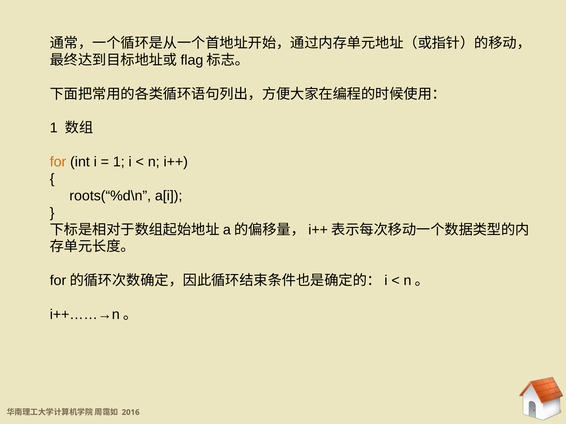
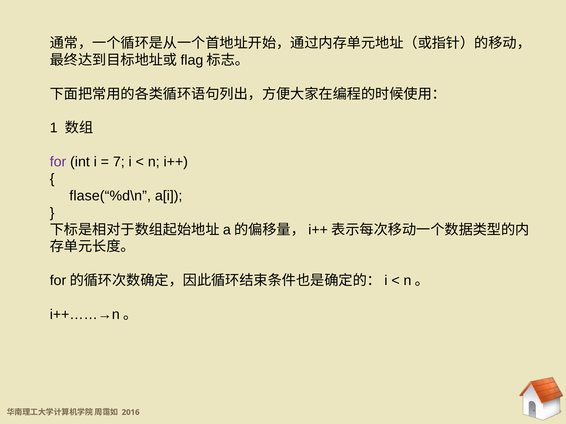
for colour: orange -> purple (58, 162)
1: 1 -> 7 (119, 162)
roots(“%d\n: roots(“%d\n -> flase(“%d\n (110, 196)
